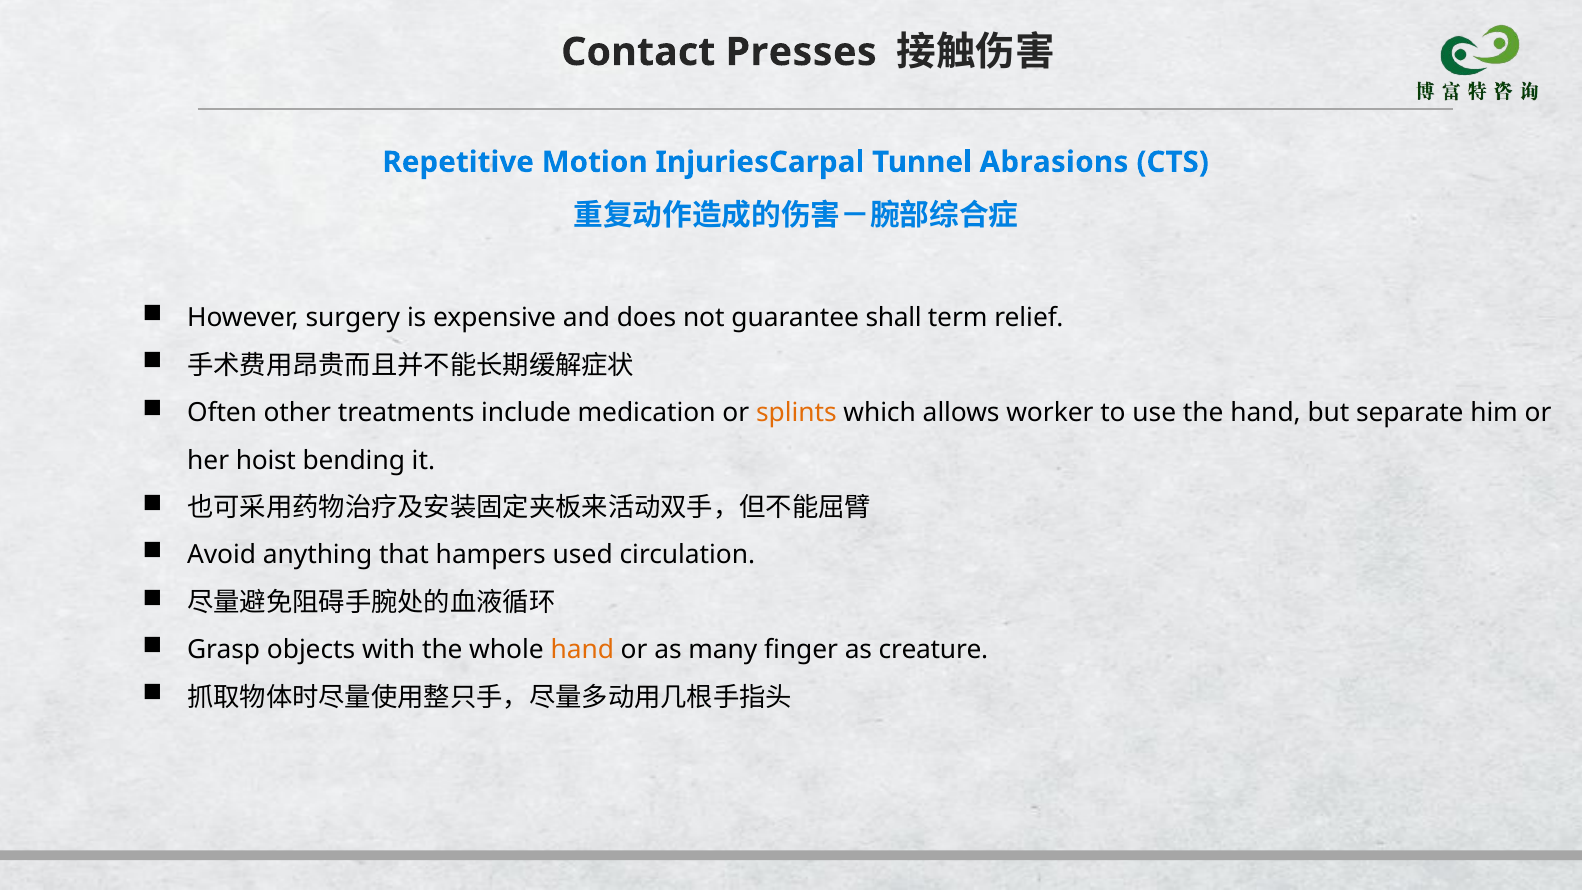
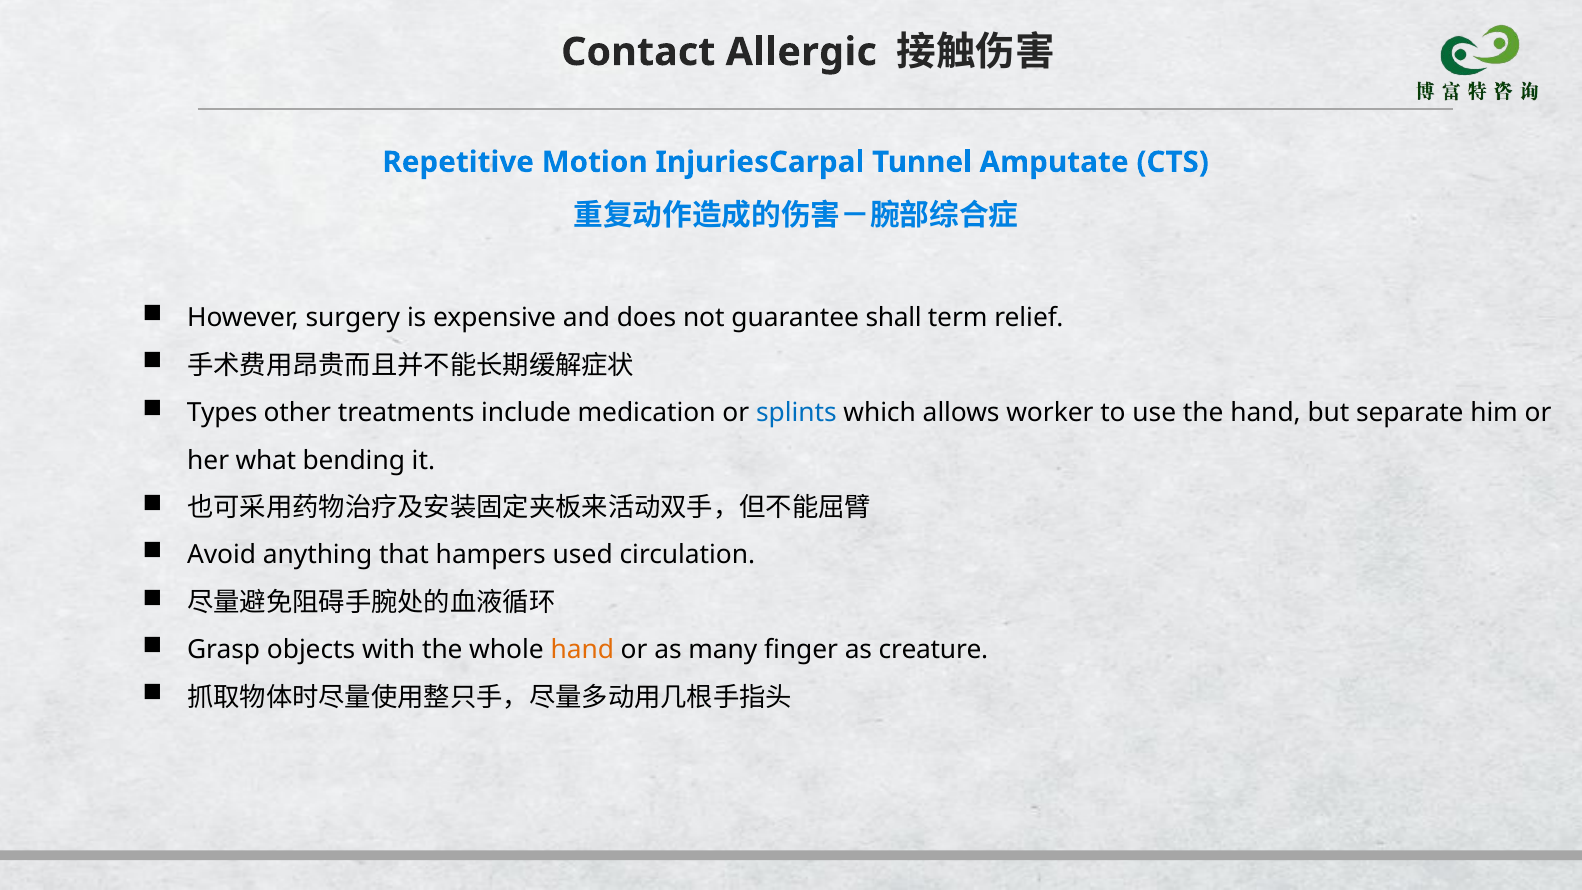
Presses: Presses -> Allergic (801, 52)
Abrasions: Abrasions -> Amputate (1054, 162)
Often: Often -> Types (222, 413)
splints colour: orange -> blue (796, 413)
hoist: hoist -> what (266, 460)
